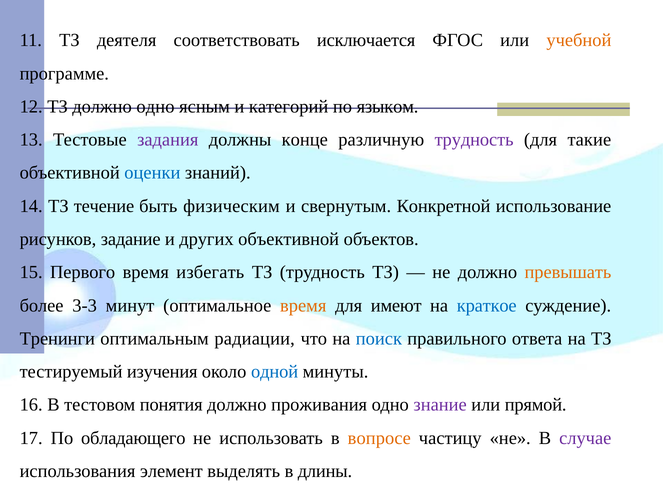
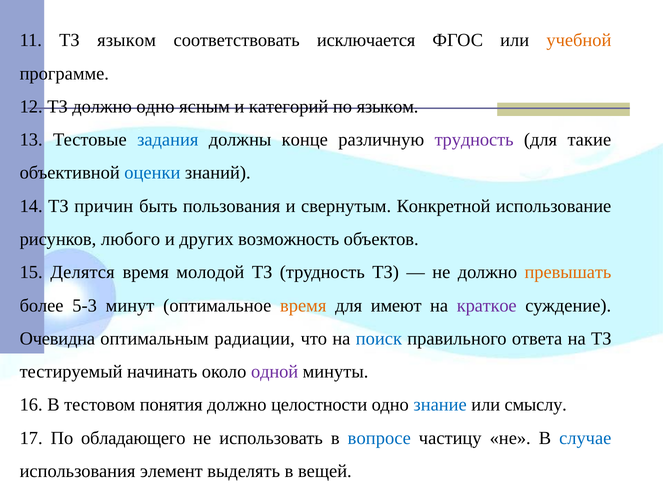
ТЗ деятеля: деятеля -> языком (127, 40)
задания colour: purple -> blue (168, 140)
течение: течение -> причин (104, 206)
физическим: физическим -> пользования (232, 206)
задание: задание -> любого (131, 239)
других объективной: объективной -> возможность (289, 239)
Первого: Первого -> Делятся (83, 272)
избегать: избегать -> молодой (210, 272)
3-3: 3-3 -> 5-3 (85, 306)
краткое colour: blue -> purple (487, 306)
Тренинги: Тренинги -> Очевидна (57, 339)
изучения: изучения -> начинать (162, 372)
одной colour: blue -> purple (275, 372)
проживания: проживания -> целостности (319, 405)
знание colour: purple -> blue (440, 405)
прямой: прямой -> смыслу (536, 405)
вопросе colour: orange -> blue (379, 438)
случае colour: purple -> blue (585, 438)
длины: длины -> вещей (325, 471)
